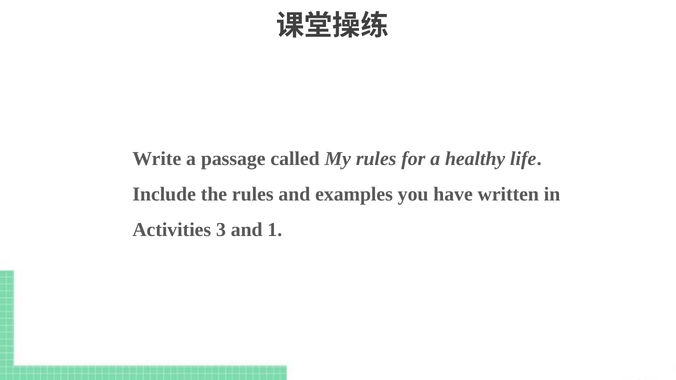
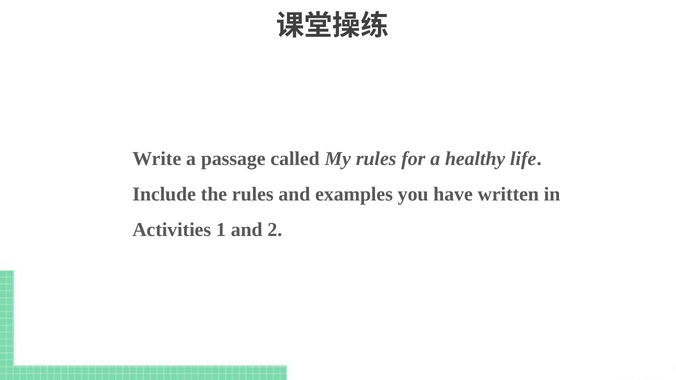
3: 3 -> 1 (221, 230)
1: 1 -> 2 (275, 230)
